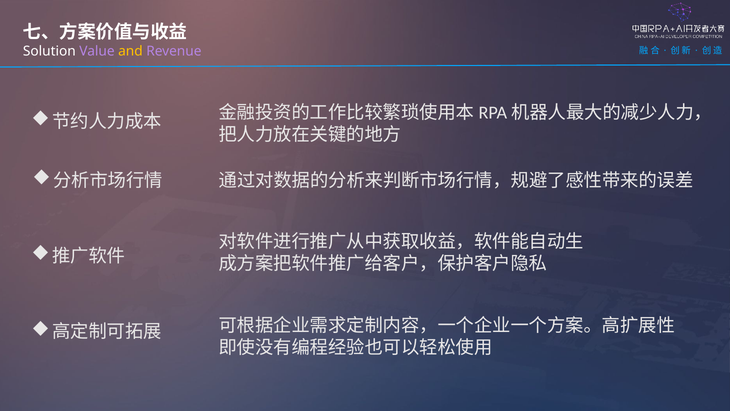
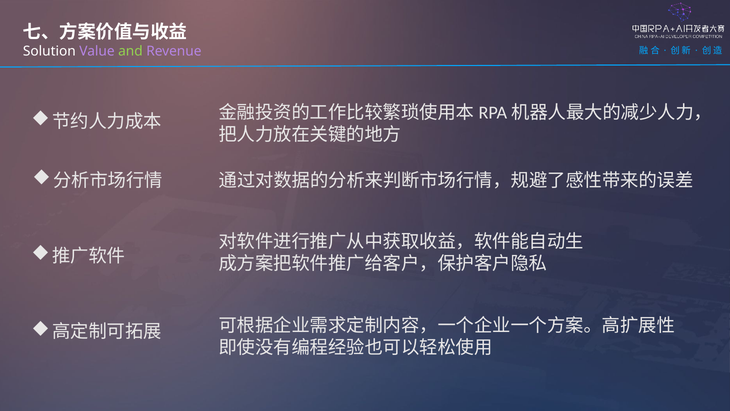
and colour: yellow -> light green (130, 51)
